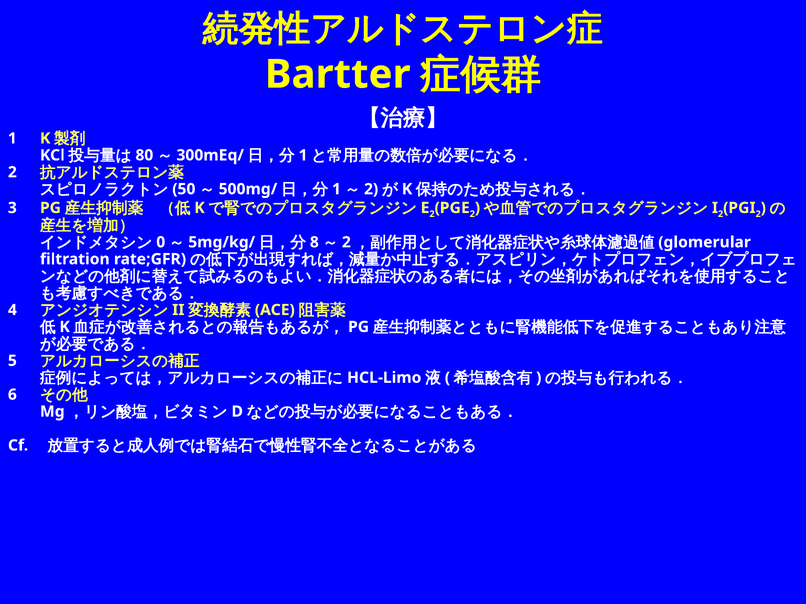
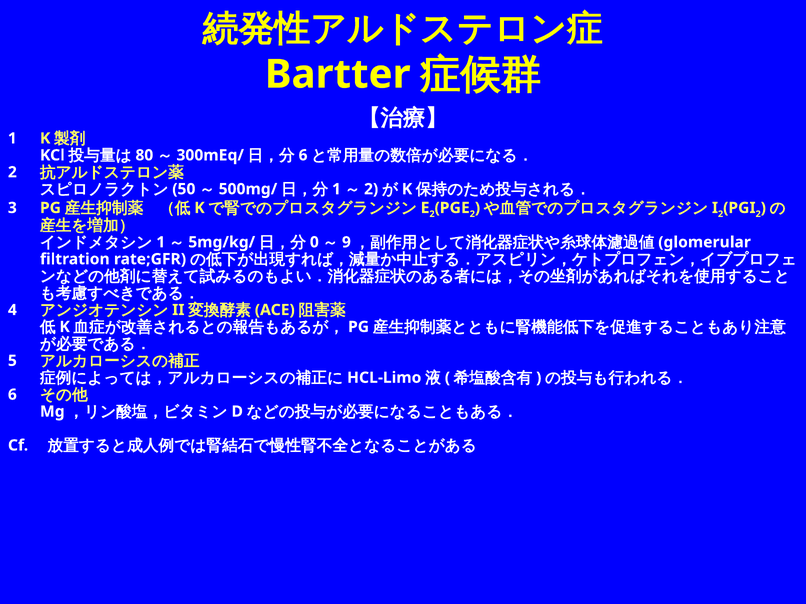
1: 1 -> 6 (303, 155)
0: 0 -> 1 (161, 242)
8: 8 -> 0 (314, 242)
2: 2 -> 9 (346, 242)
